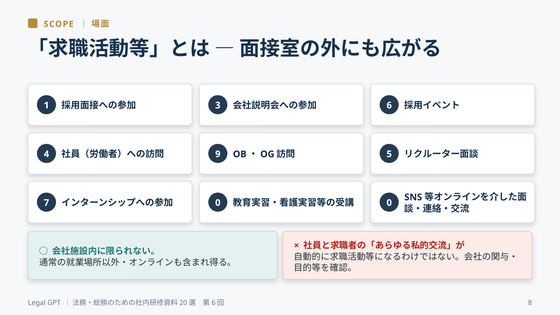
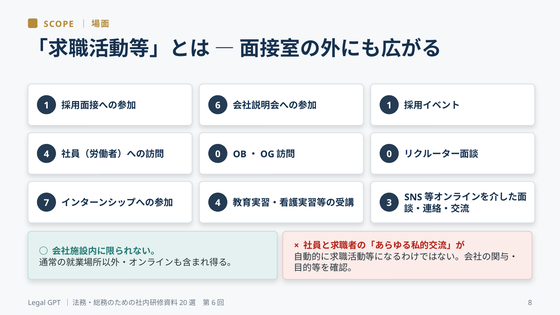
3: 3 -> 6 (218, 105)
6: 6 -> 1 (389, 105)
9: 9 -> 0 (218, 154)
5: 5 -> 0 (389, 154)
0: 0 -> 4 (218, 203)
0: 0 -> 3 (389, 203)
